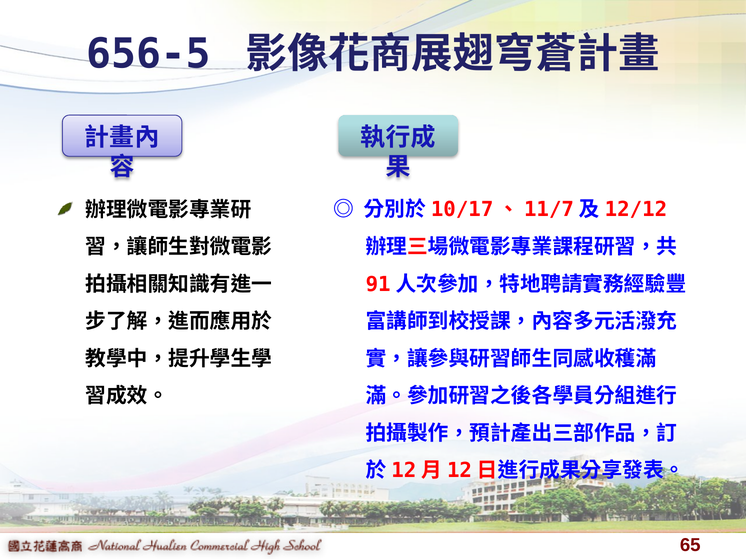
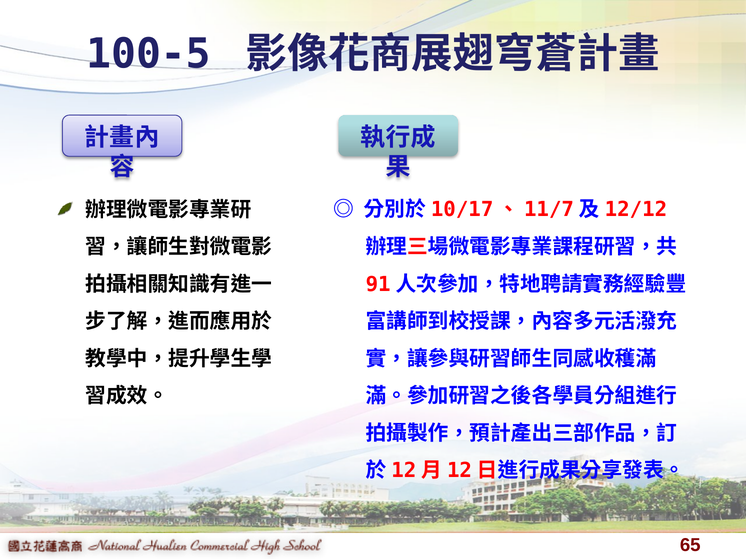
656-5: 656-5 -> 100-5 (149, 54)
